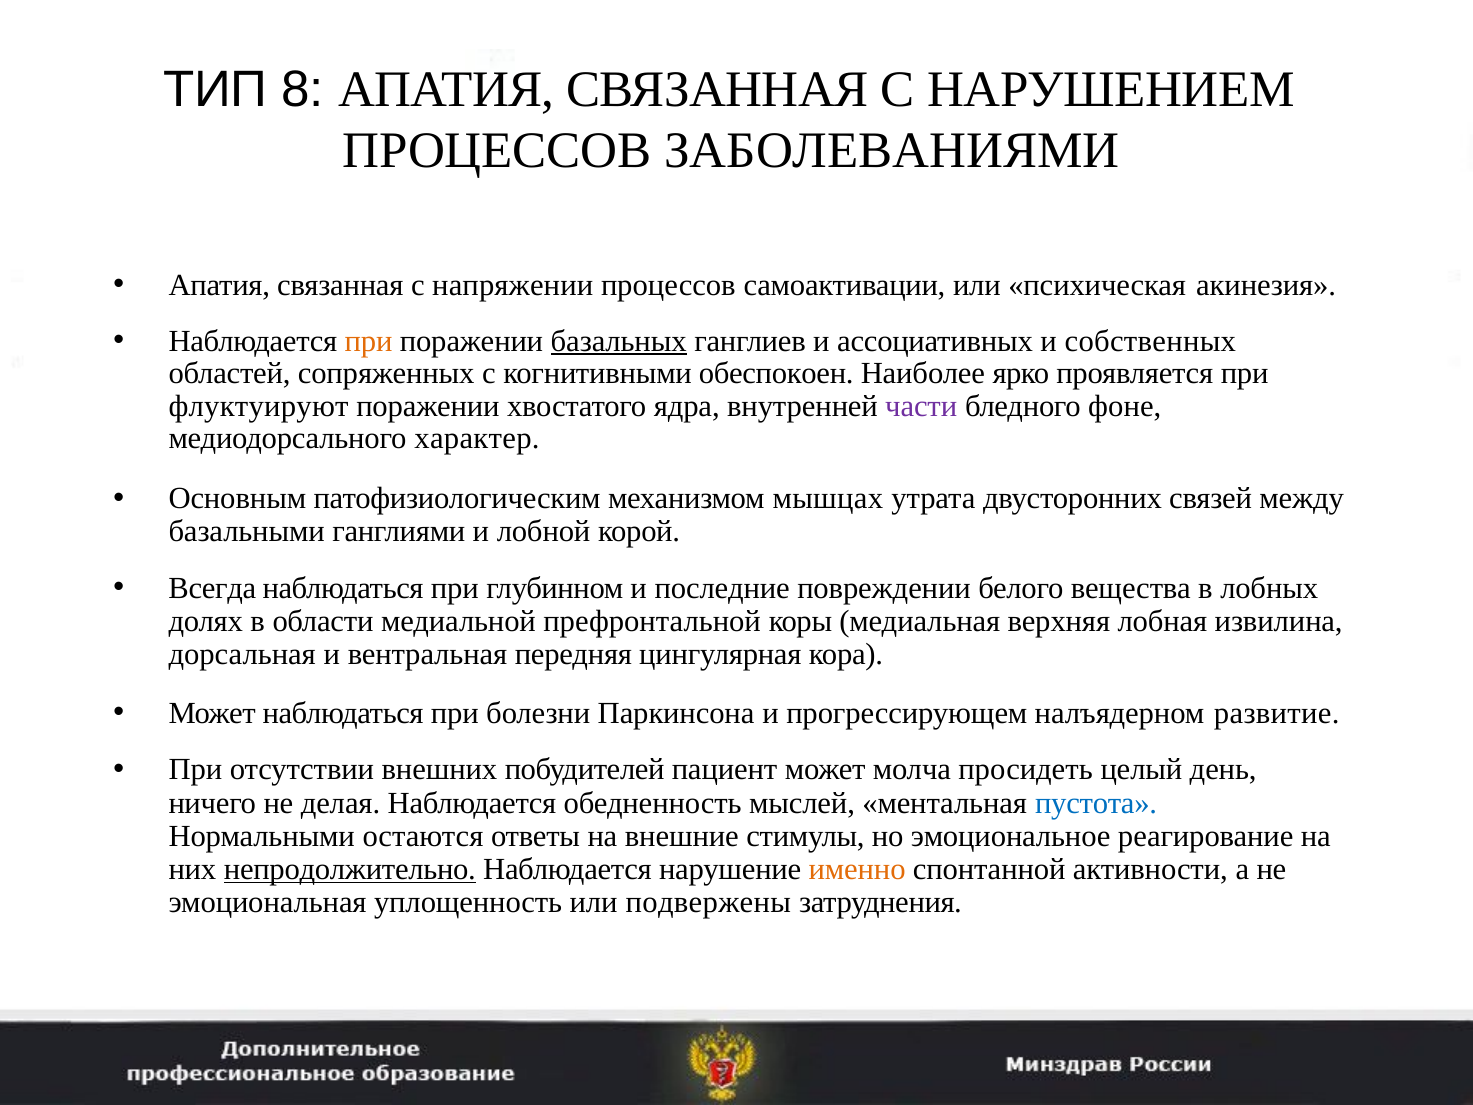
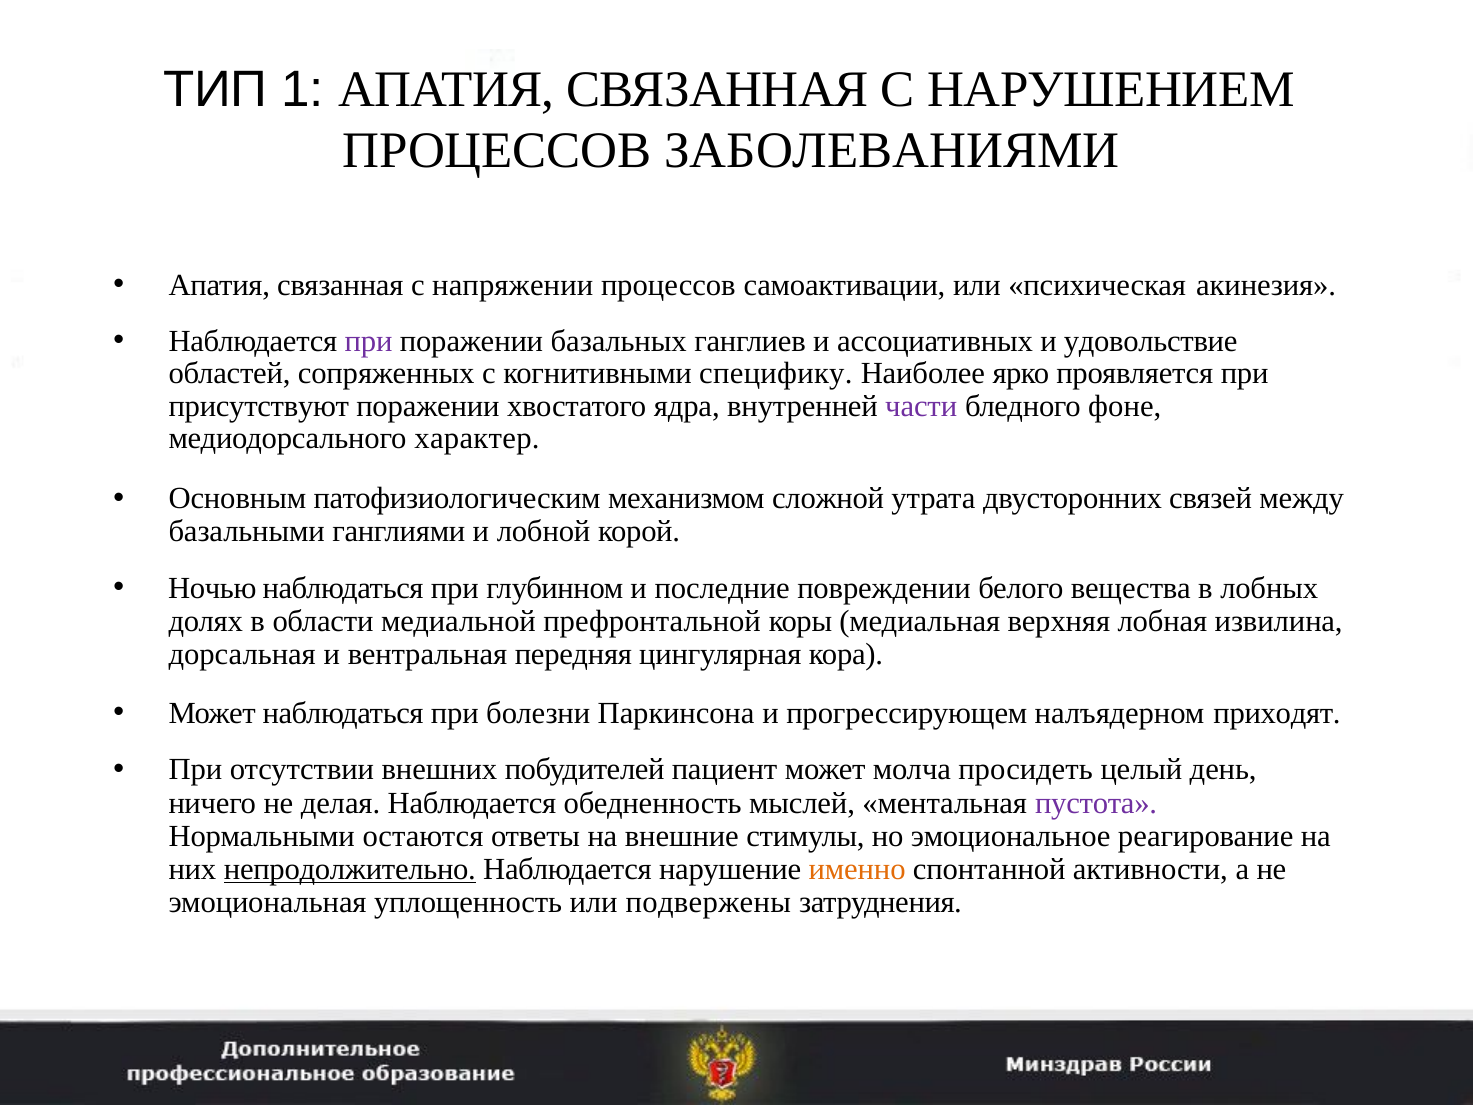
8: 8 -> 1 (303, 90)
при colour: orange -> purple (369, 341)
базальных underline: present -> none (619, 341)
собственных: собственных -> удовольствие (1151, 341)
обеспокоен: обеспокоен -> специфику (776, 374)
флуктуируют: флуктуируют -> присутствуют (259, 406)
мышцах: мышцах -> сложной (828, 499)
Всегда: Всегда -> Ночью (212, 589)
развитие: развитие -> приходят (1277, 713)
пустота colour: blue -> purple (1096, 803)
